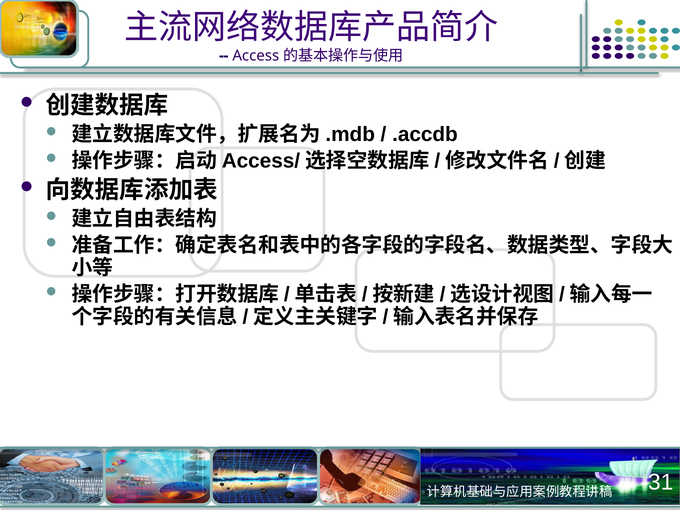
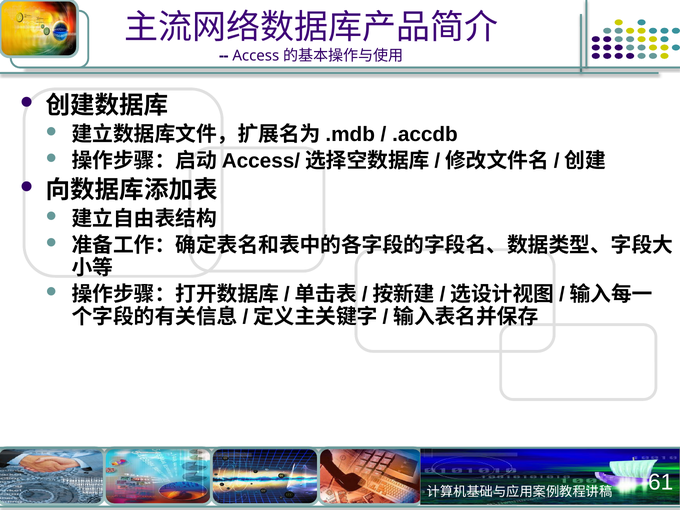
31: 31 -> 61 (661, 482)
